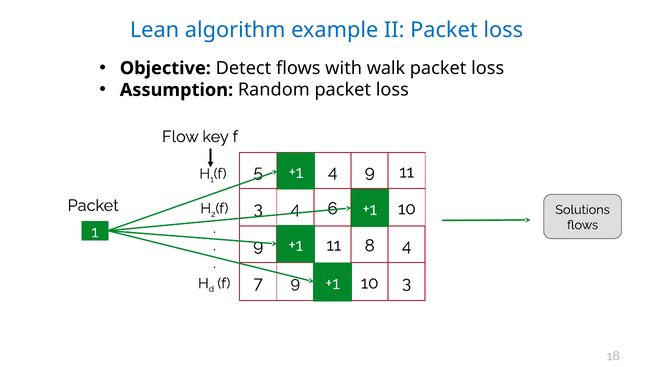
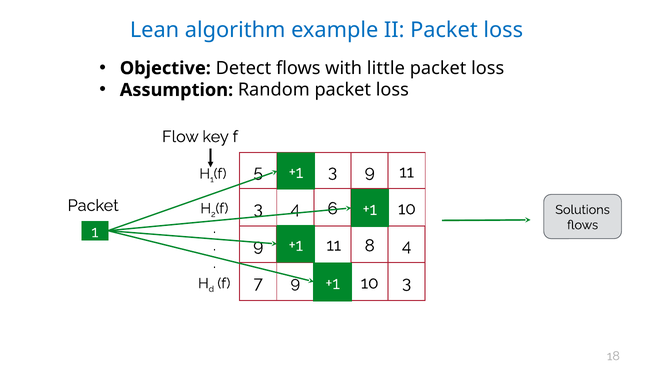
walk: walk -> little (386, 68)
5 4: 4 -> 3 (333, 172)
